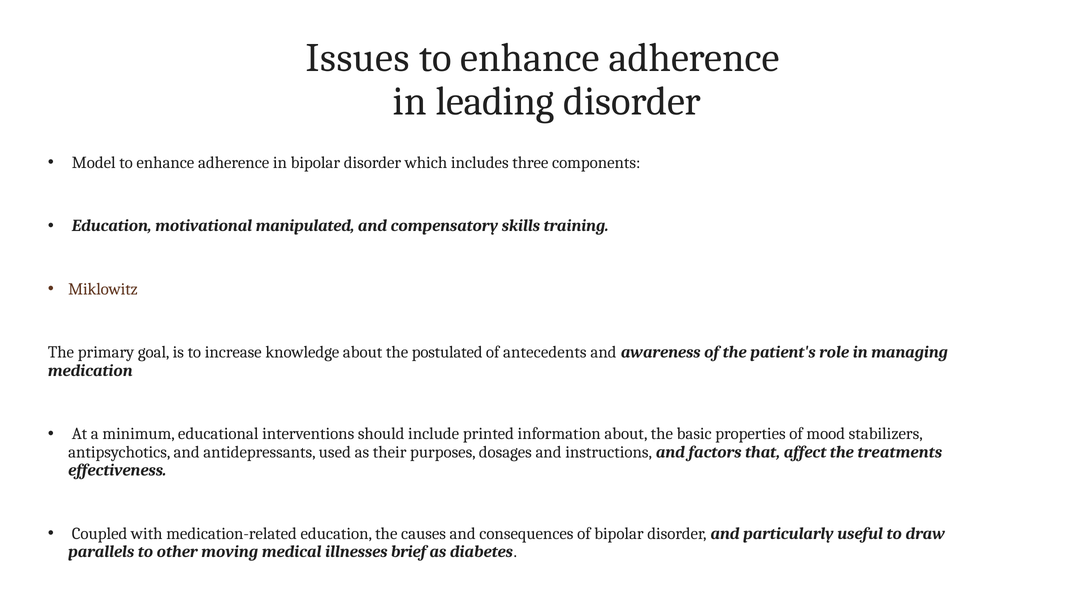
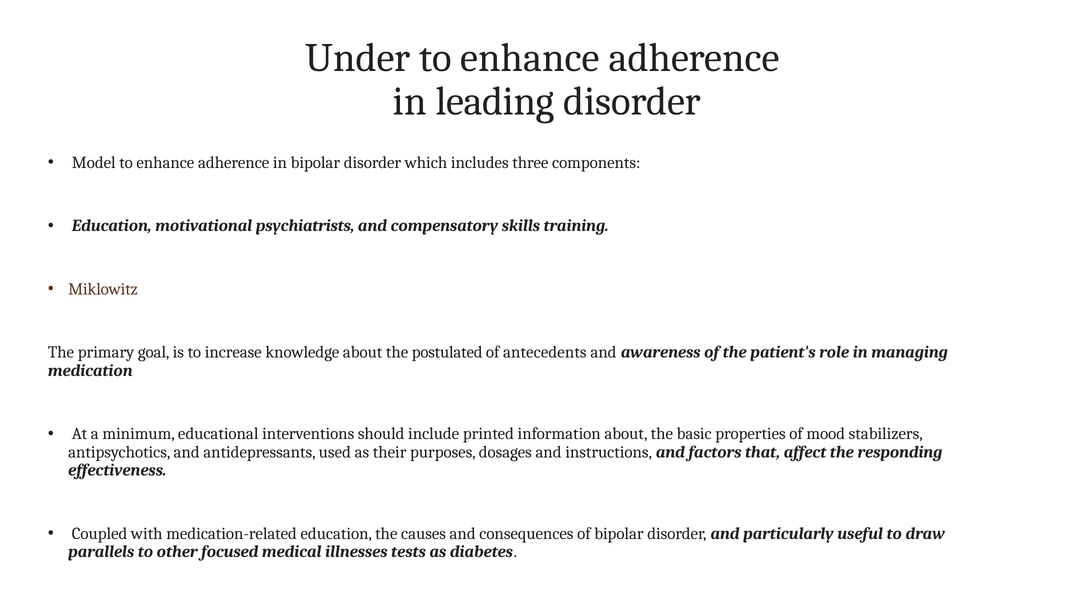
Issues: Issues -> Under (358, 58)
manipulated: manipulated -> psychiatrists (305, 226)
treatments: treatments -> responding (900, 452)
moving: moving -> focused (230, 552)
brief: brief -> tests (409, 552)
